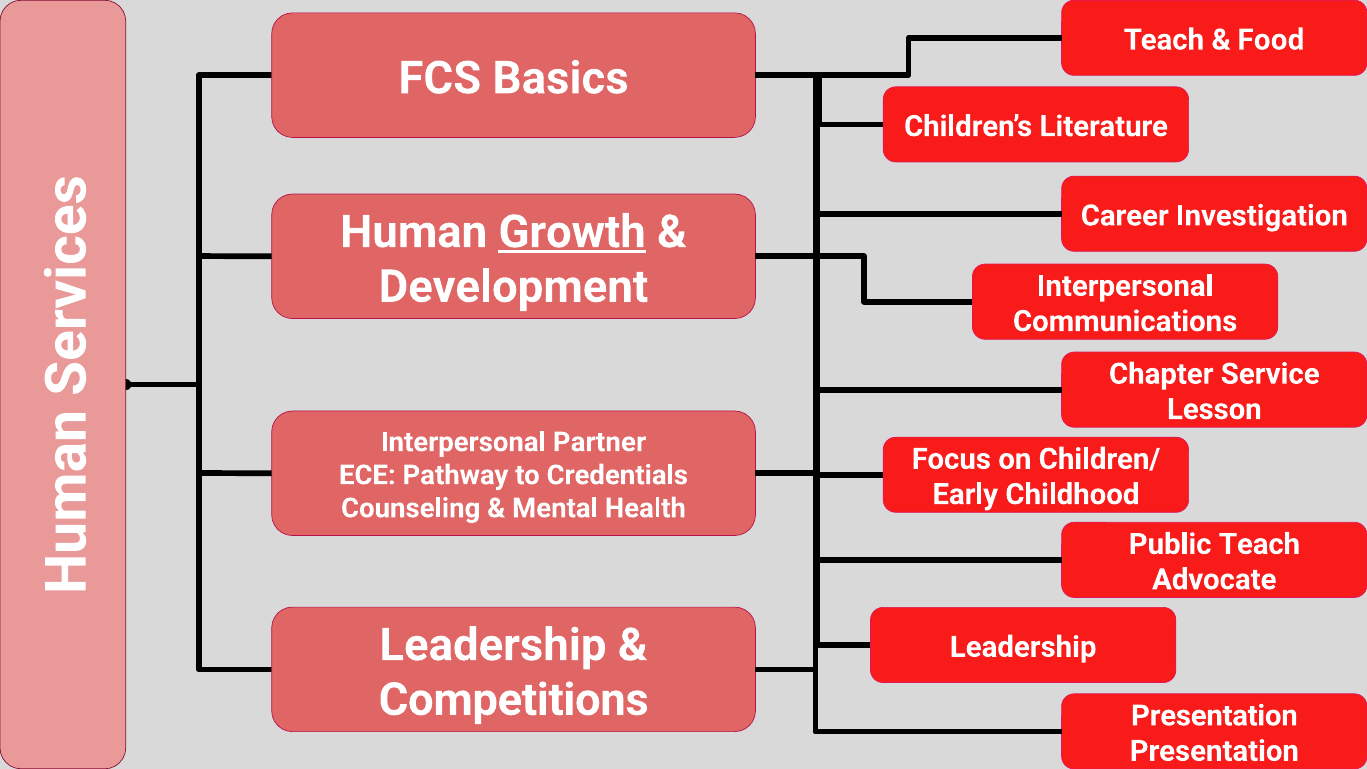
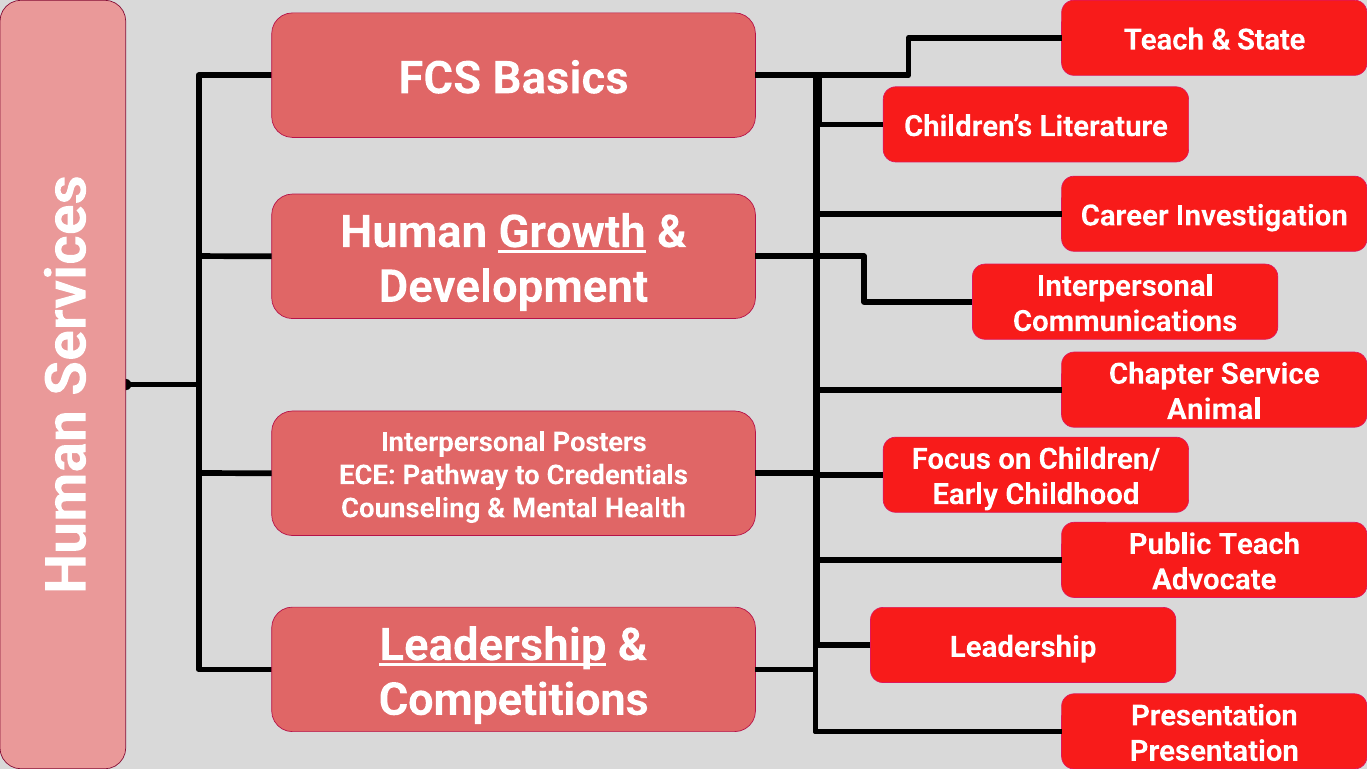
Food: Food -> State (1271, 40)
Lesson: Lesson -> Animal (1214, 409)
Partner: Partner -> Posters (600, 442)
Leadership underline: none -> present (493, 645)
